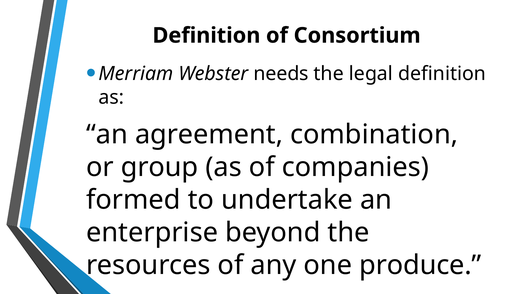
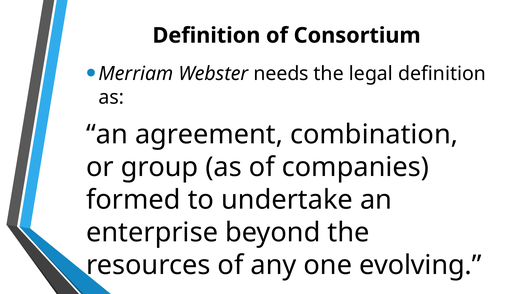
produce: produce -> evolving (420, 265)
